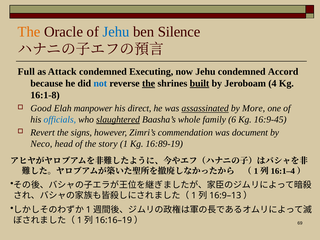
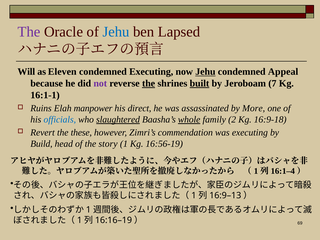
The colour: orange -> purple (29, 32)
Silence: Silence -> Lapsed (179, 32)
Full: Full -> Will (26, 72)
Attack: Attack -> Eleven (62, 72)
Jehu underline: none -> present (205, 72)
Accord: Accord -> Appeal (283, 72)
not colour: blue -> purple (100, 83)
4: 4 -> 7 (272, 83)
16:1-8: 16:1-8 -> 16:1-1 (45, 95)
Good: Good -> Ruins (41, 108)
assassinated underline: present -> none (205, 108)
whole underline: none -> present (189, 120)
6: 6 -> 2 (232, 120)
16:9-45: 16:9-45 -> 16:9-18 (270, 120)
signs: signs -> these (81, 133)
was document: document -> executing (250, 133)
Neco: Neco -> Build (41, 144)
16:89-19: 16:89-19 -> 16:56-19 (164, 144)
